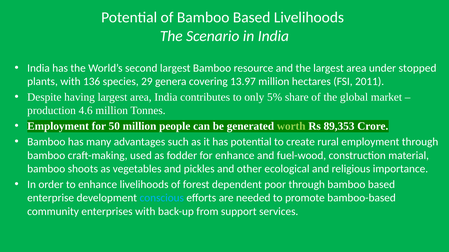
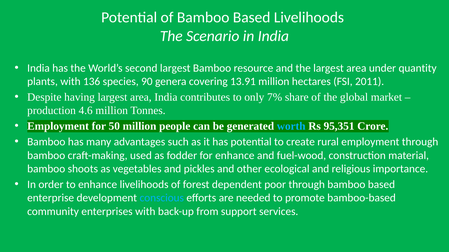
stopped: stopped -> quantity (418, 68)
29: 29 -> 90 (147, 82)
13.97: 13.97 -> 13.91 (243, 82)
5%: 5% -> 7% (275, 97)
worth colour: light green -> light blue (291, 126)
89,353: 89,353 -> 95,351 (339, 126)
